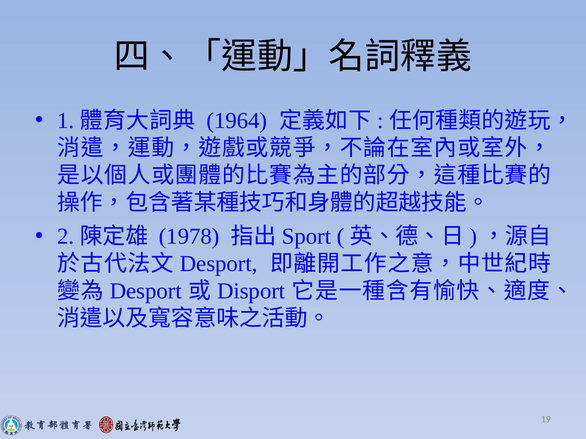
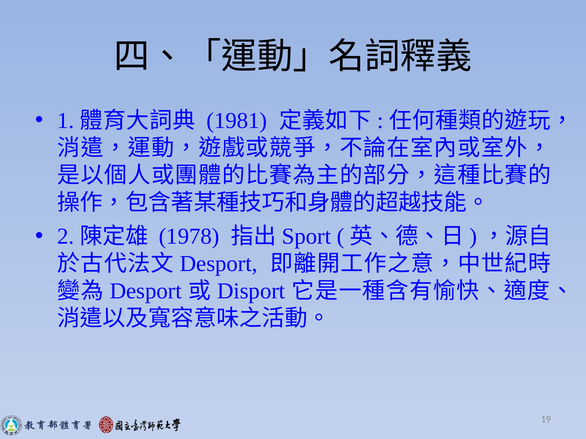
1964: 1964 -> 1981 (237, 121)
